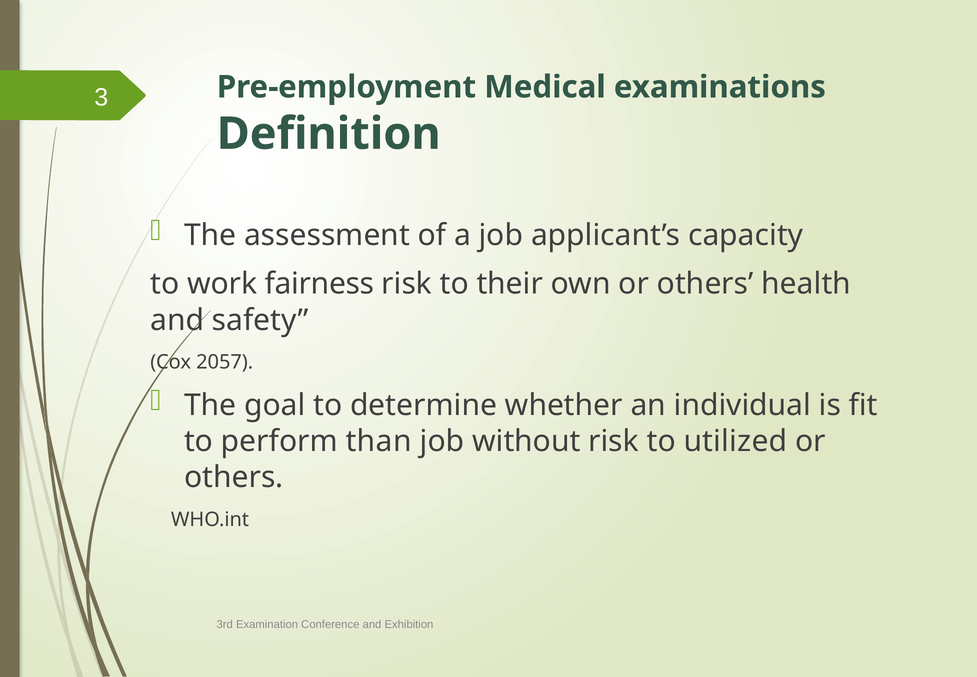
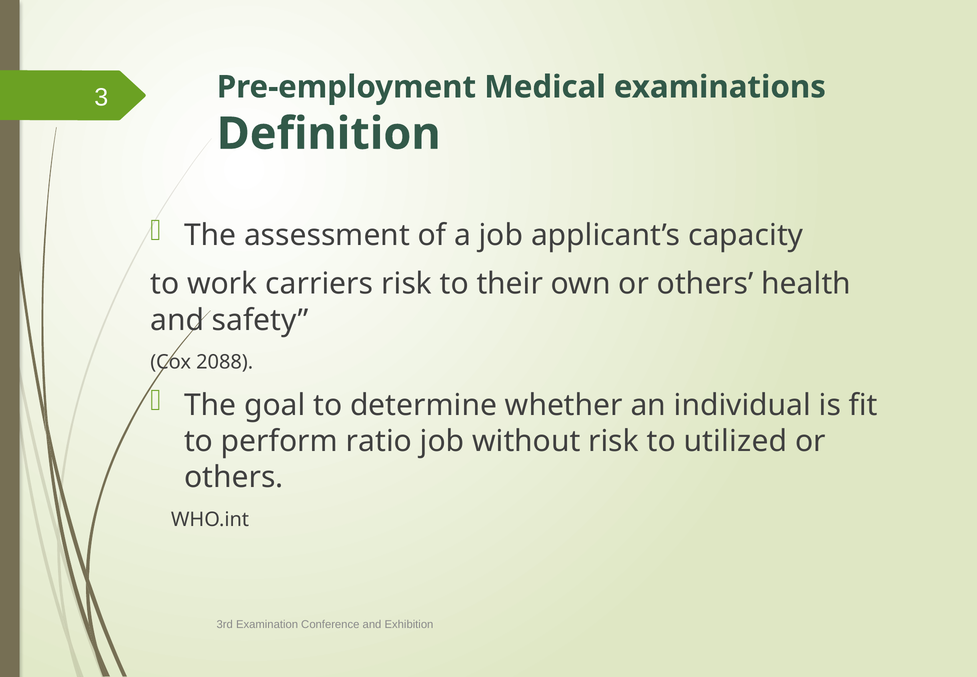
fairness: fairness -> carriers (319, 284)
2057: 2057 -> 2088 (225, 362)
than: than -> ratio (379, 441)
